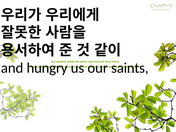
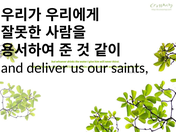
hungry: hungry -> deliver (47, 68)
